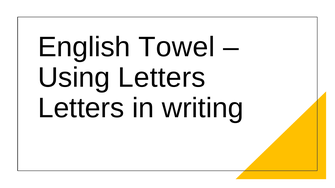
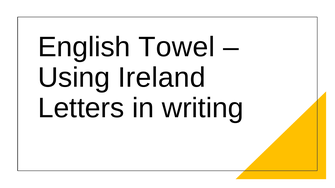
Using Letters: Letters -> Ireland (162, 78)
